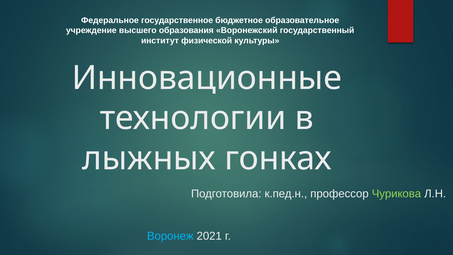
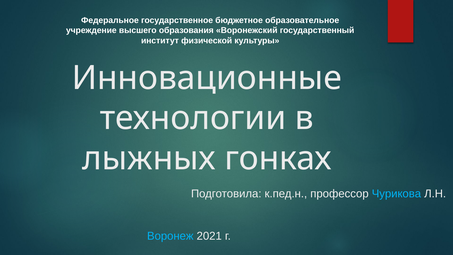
Чурикова colour: light green -> light blue (396, 194)
